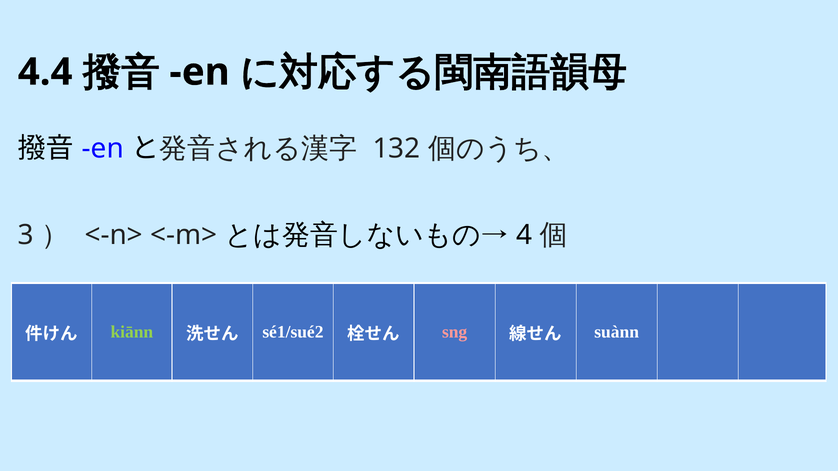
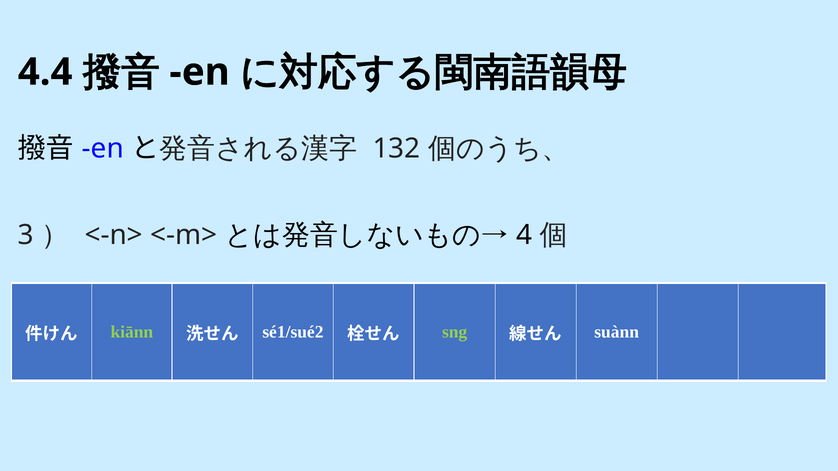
sng colour: pink -> light green (455, 332)
